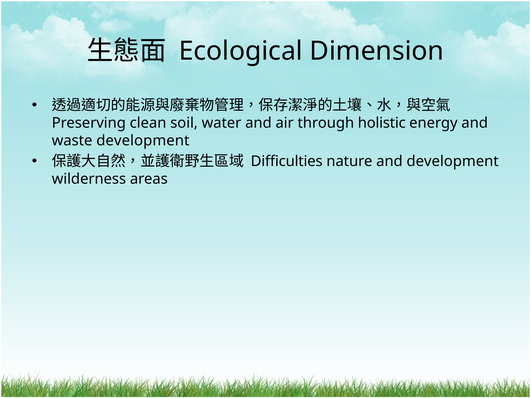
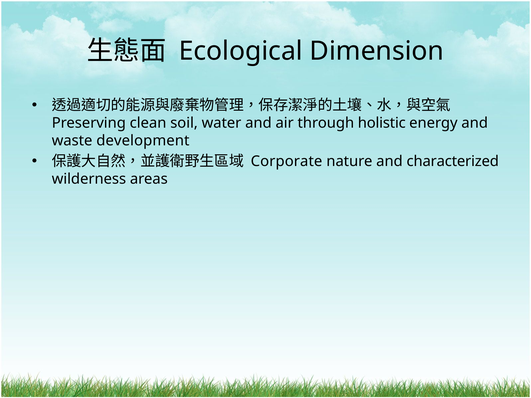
Difficulties: Difficulties -> Corporate (287, 162)
and development: development -> characterized (453, 162)
